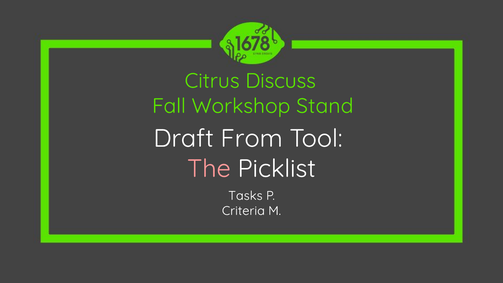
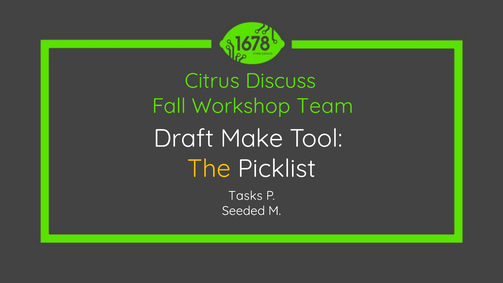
Stand: Stand -> Team (325, 106)
From: From -> Make (252, 138)
The colour: pink -> yellow (209, 169)
Criteria: Criteria -> Seeded (243, 211)
